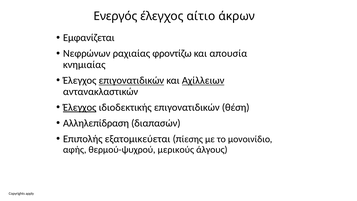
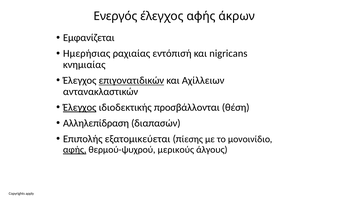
έλεγχος αίτιο: αίτιο -> αφής (201, 16)
Νεφρώνων: Νεφρώνων -> Ημερήσιας (87, 53)
φροντίζω: φροντίζω -> εντόπισή (172, 53)
απουσία: απουσία -> nigricans (228, 53)
Αχίλλειων underline: present -> none (203, 80)
ιδιοδεκτικής επιγονατιδικών: επιγονατιδικών -> προσβάλλονται (187, 107)
αφής underline: none -> present (75, 150)
